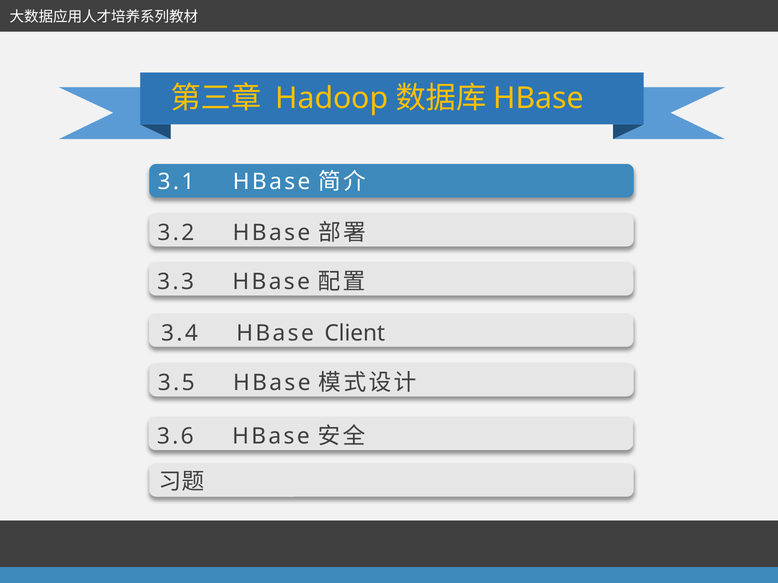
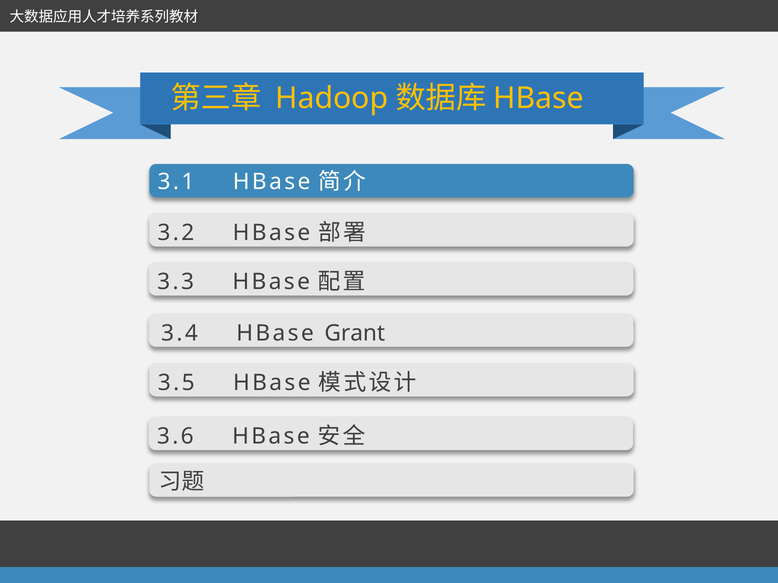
Client: Client -> Grant (355, 334)
